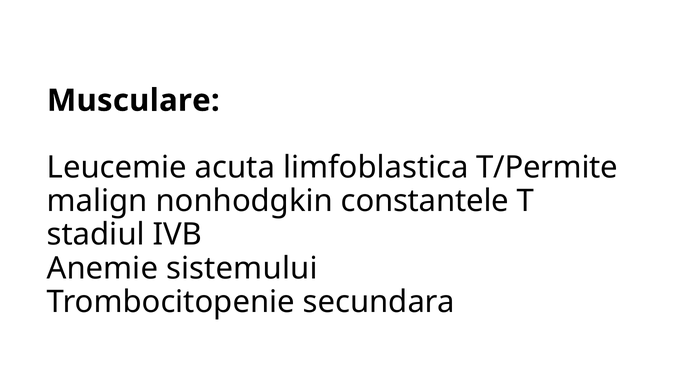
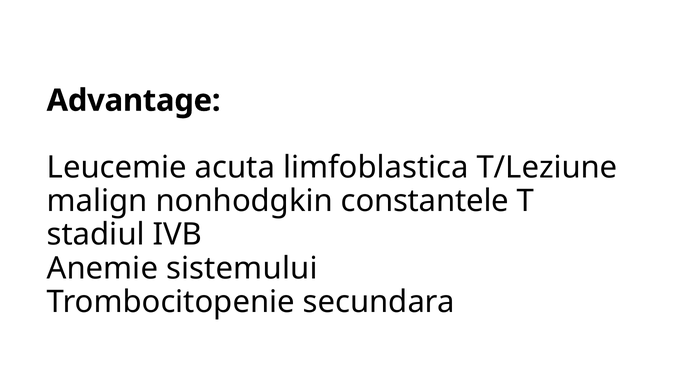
Musculare: Musculare -> Advantage (134, 101)
T/Permite: T/Permite -> T/Leziune (547, 168)
